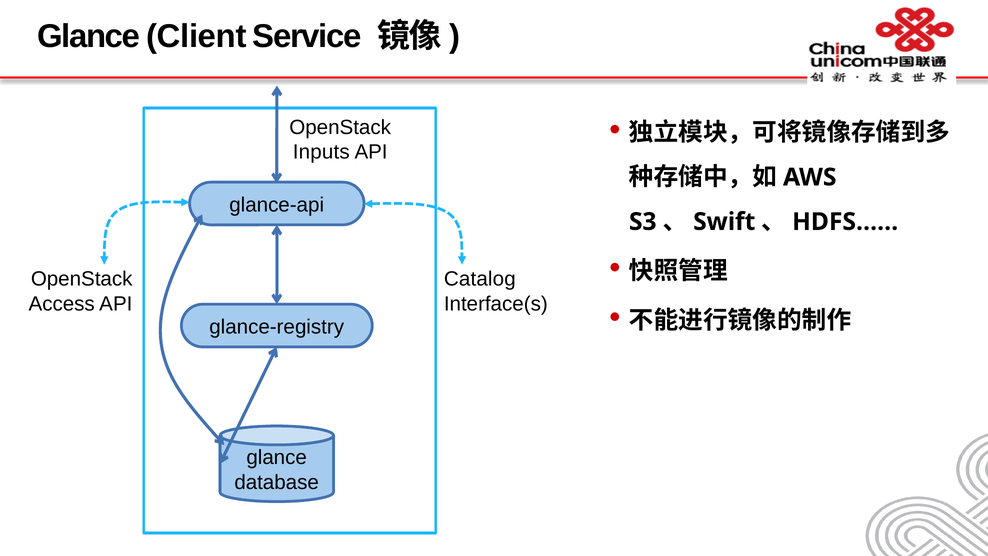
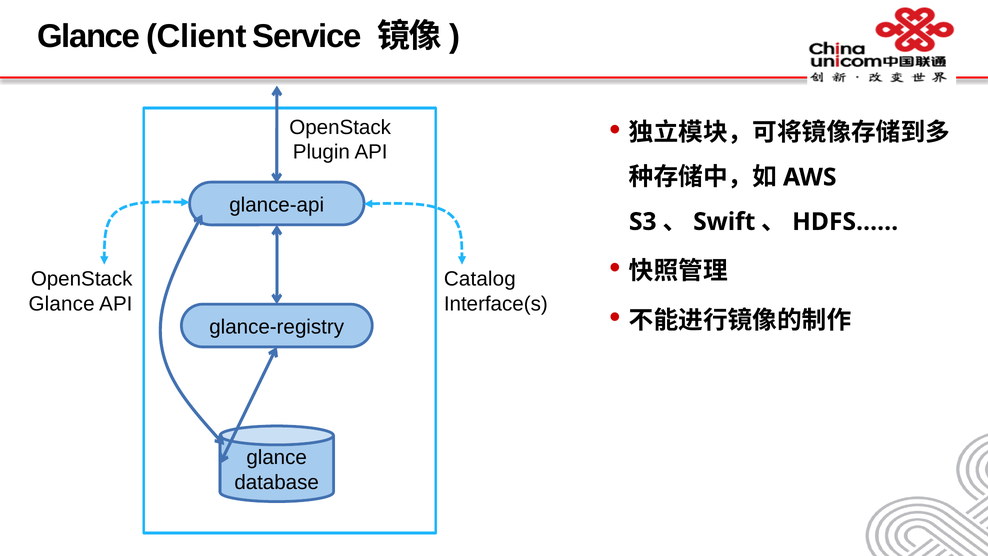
Inputs: Inputs -> Plugin (321, 152)
Access: Access -> Glance (62, 304)
